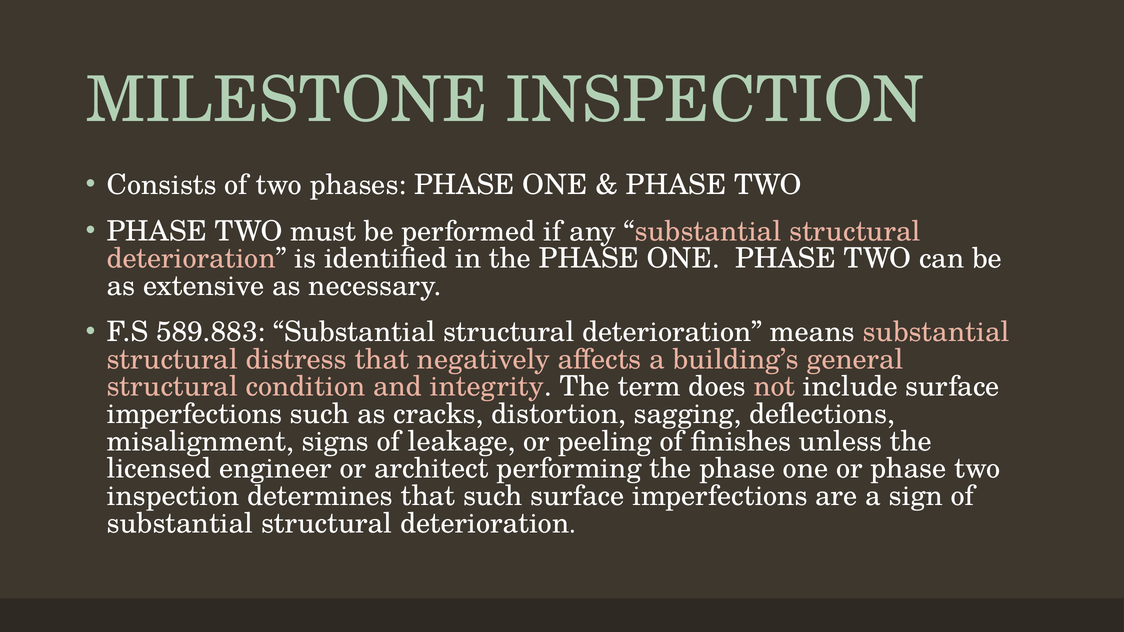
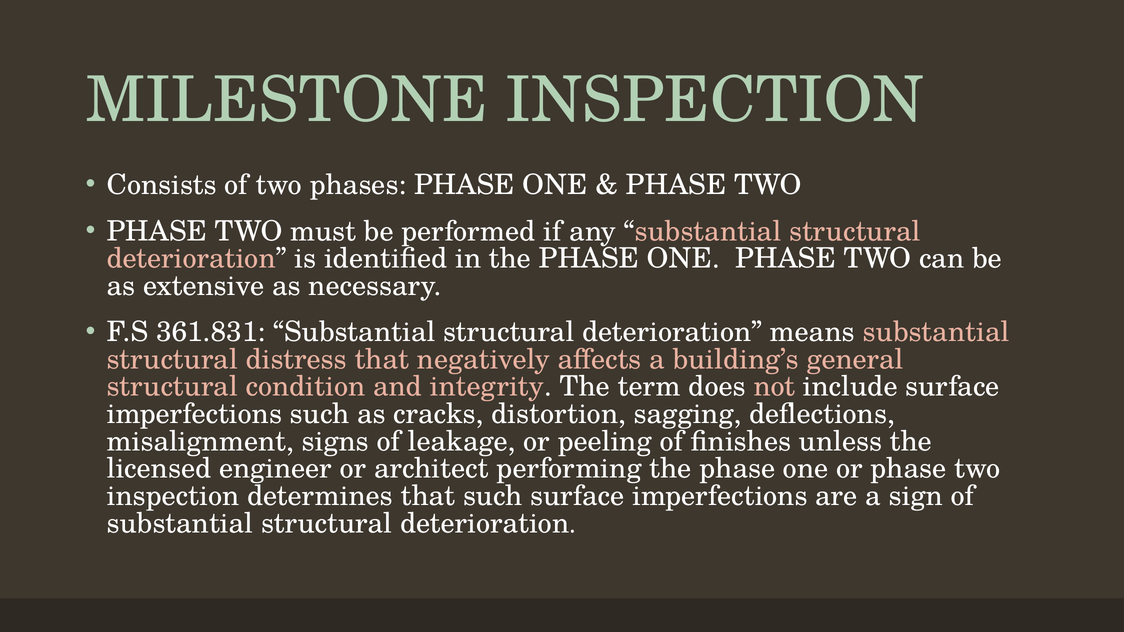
589.883: 589.883 -> 361.831 (211, 332)
